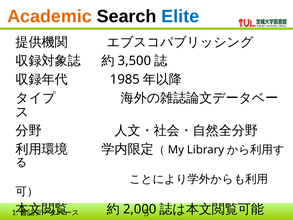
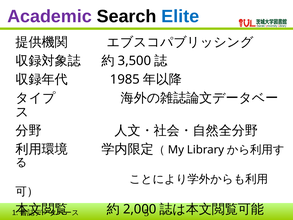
Academic colour: orange -> purple (50, 16)
